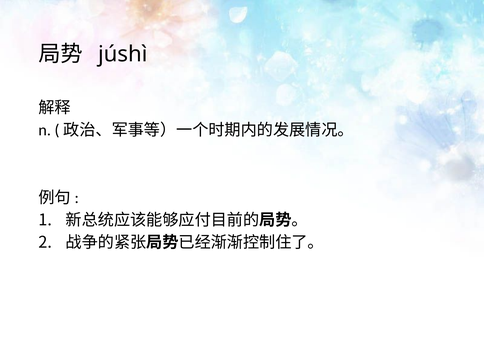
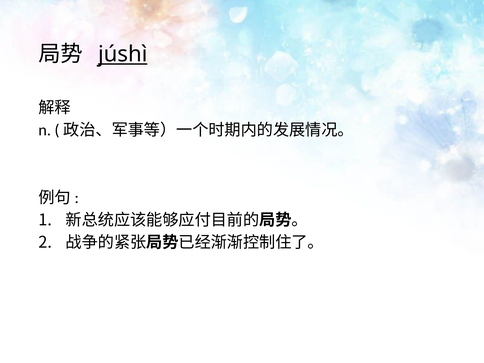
júshì underline: none -> present (123, 54)
